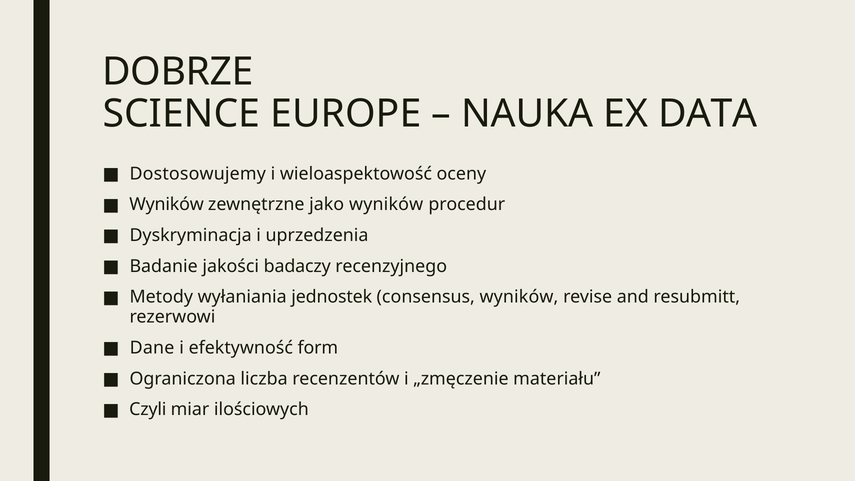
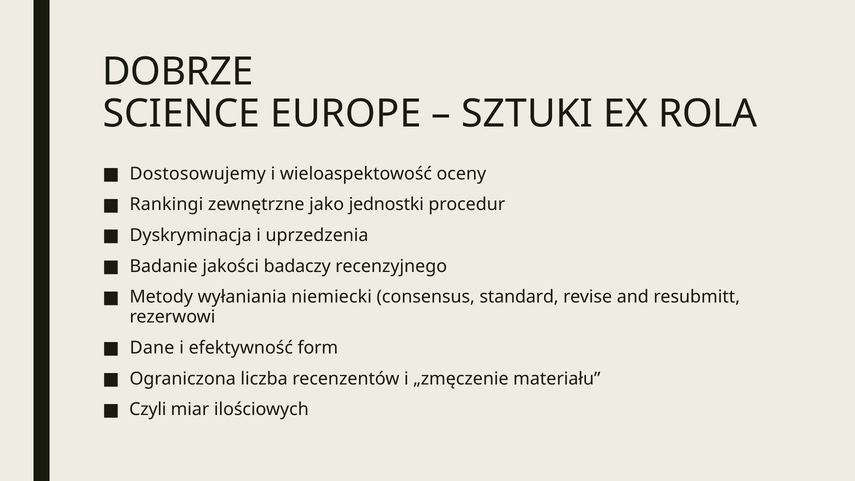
NAUKA: NAUKA -> SZTUKI (527, 114)
DATA: DATA -> ROLA (708, 114)
Wyników: Wyników -> Rankingi (166, 205)
jako wyników: wyników -> jednostki (386, 205)
jednostek: jednostek -> niemiecki (332, 297)
consensus wyników: wyników -> standard (519, 297)
